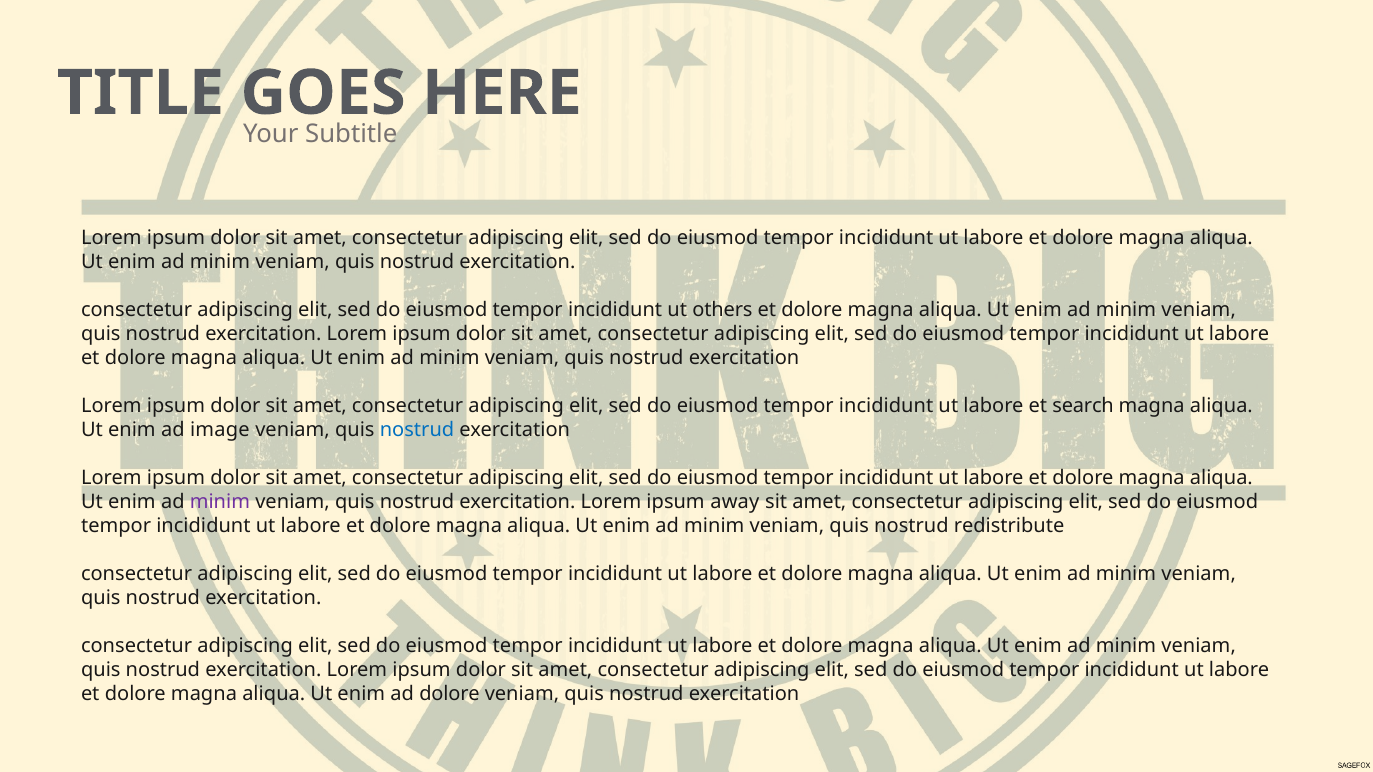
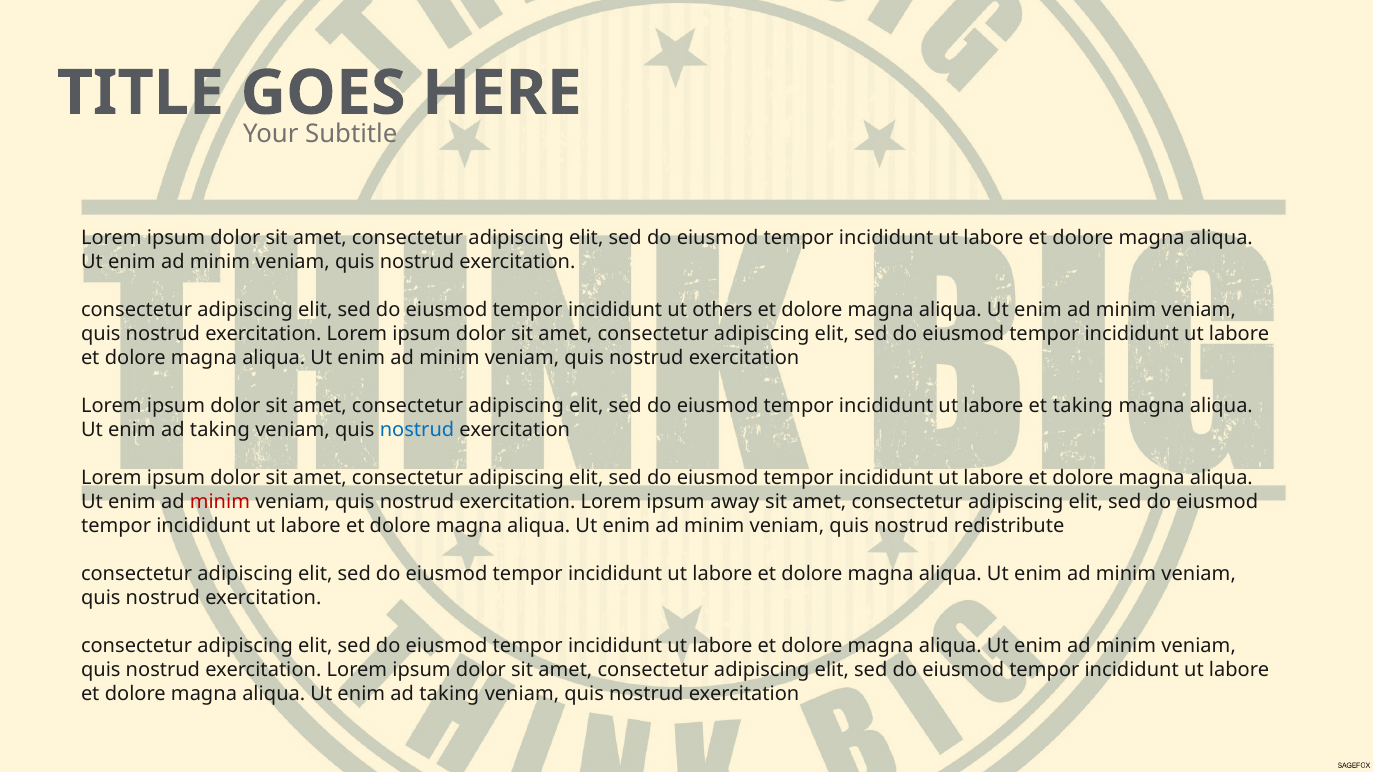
et search: search -> taking (1083, 406)
image: image -> taking (220, 430)
minim colour: purple -> red (220, 502)
dolore: dolore -> taking (449, 695)
